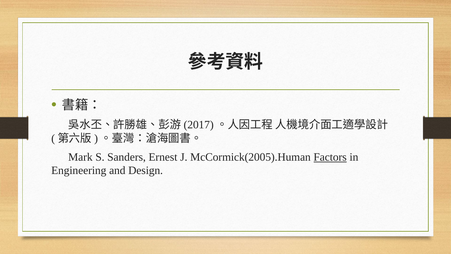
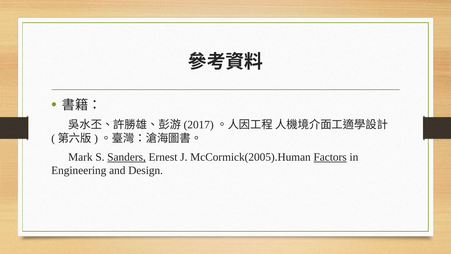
Sanders underline: none -> present (127, 157)
